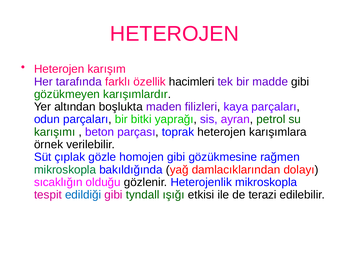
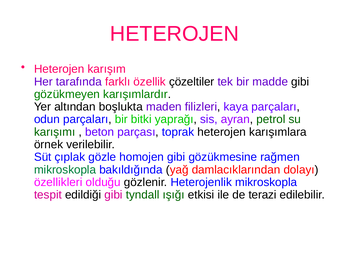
hacimleri: hacimleri -> çözeltiler (192, 82)
sıcaklığın: sıcaklığın -> özellikleri (58, 182)
edildiği colour: blue -> black (83, 195)
